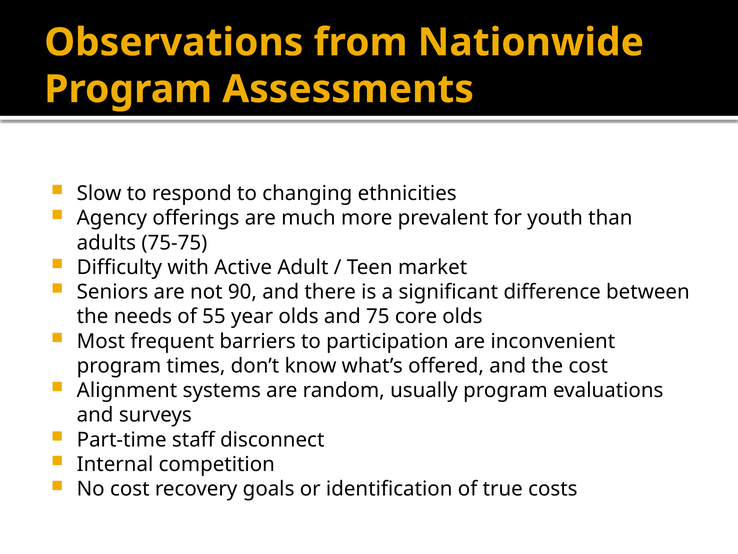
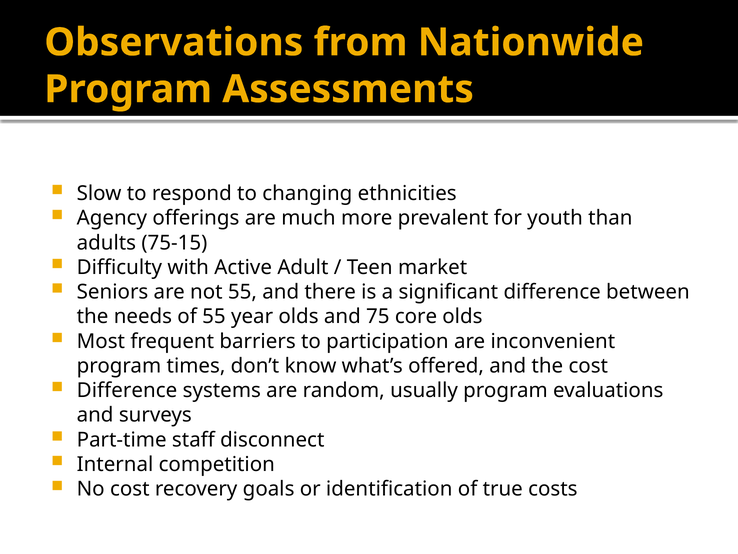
75-75: 75-75 -> 75-15 (174, 243)
not 90: 90 -> 55 (242, 292)
Alignment: Alignment -> Difference (127, 390)
